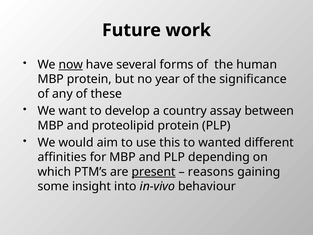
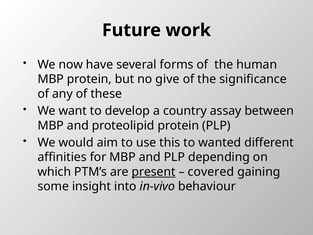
now underline: present -> none (71, 64)
year: year -> give (167, 79)
reasons: reasons -> covered (211, 172)
